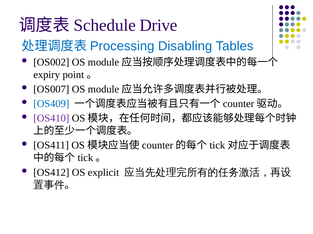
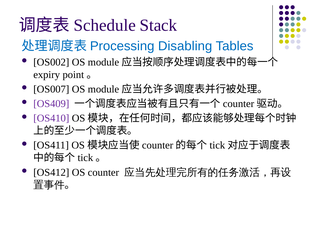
Drive: Drive -> Stack (158, 25)
OS409 colour: blue -> purple (51, 104)
explicit: explicit -> counter (103, 173)
